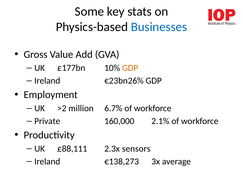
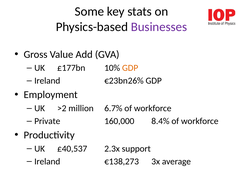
Businesses colour: blue -> purple (159, 27)
2.1%: 2.1% -> 8.4% (160, 121)
£88,111: £88,111 -> £40,537 (72, 149)
sensors: sensors -> support (136, 149)
